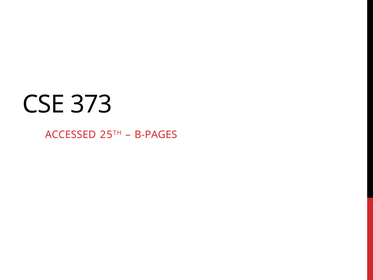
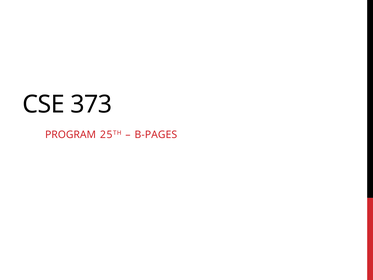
ACCESSED: ACCESSED -> PROGRAM (71, 135)
